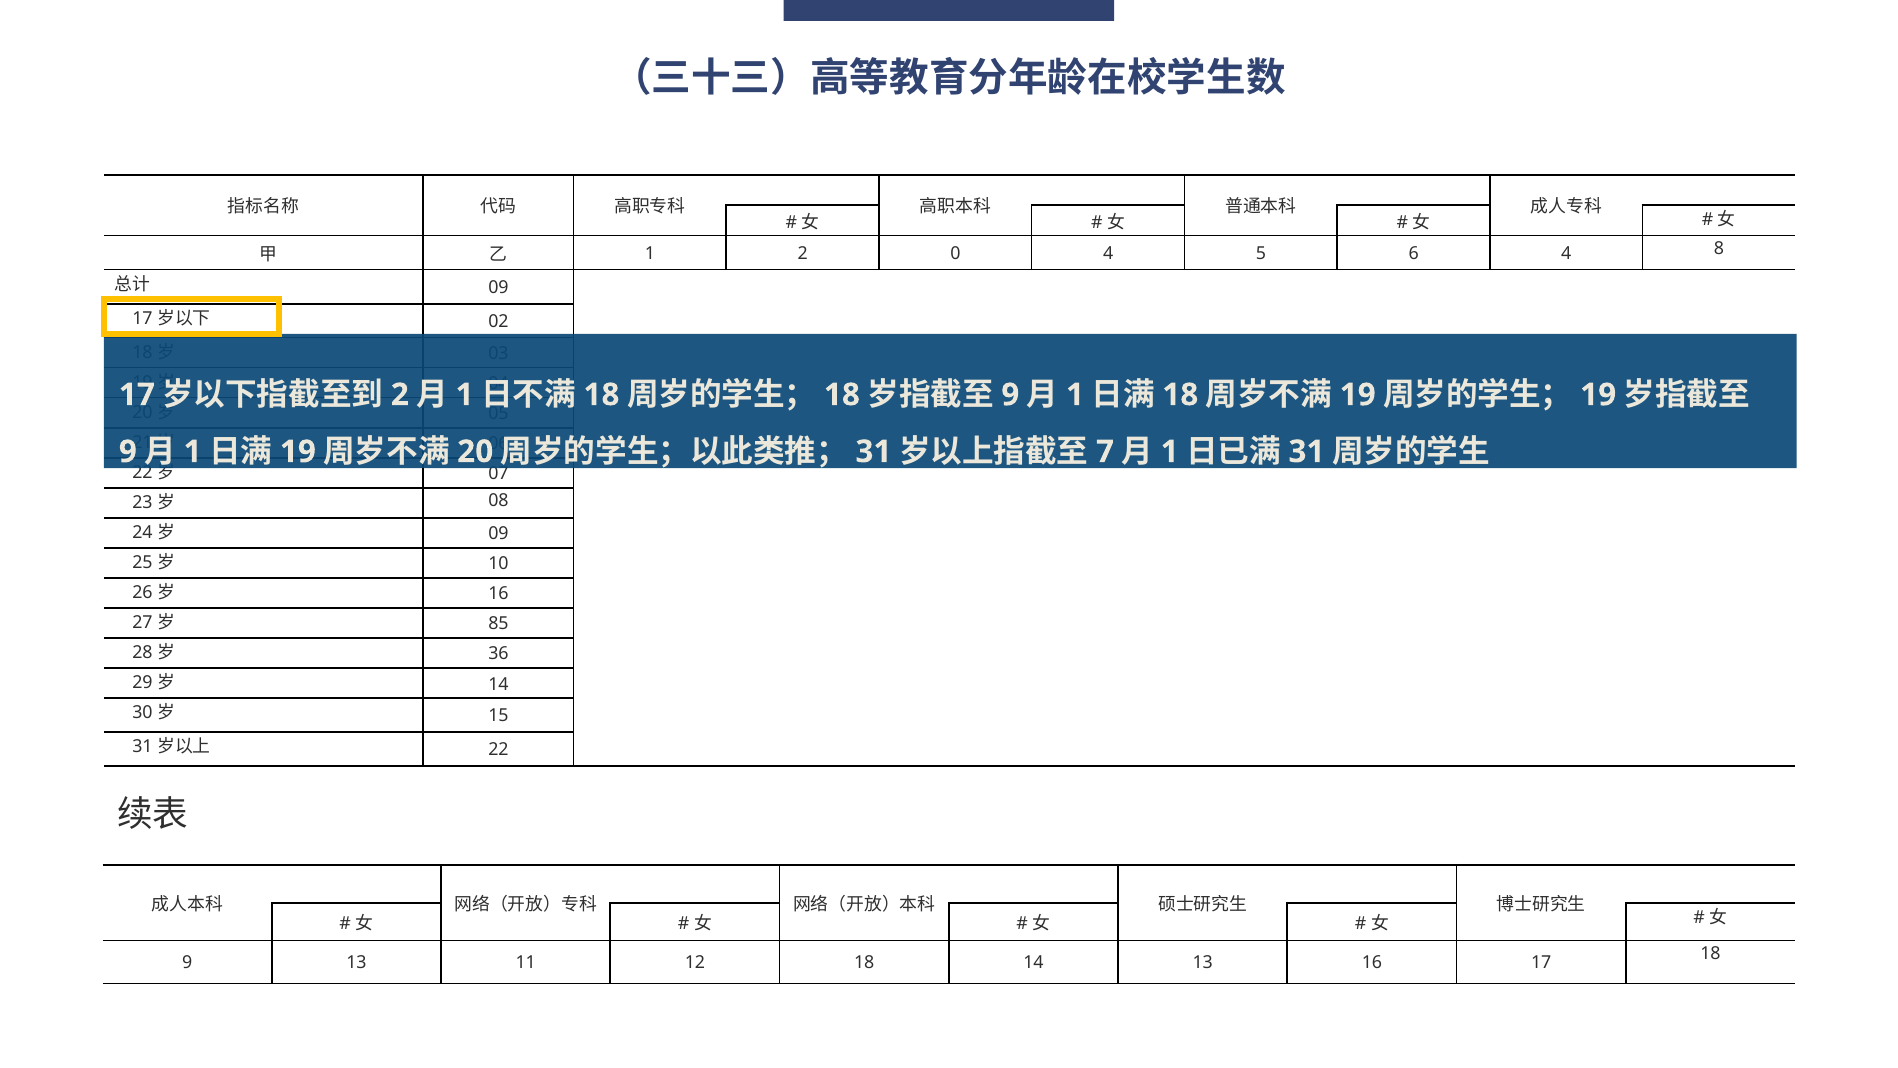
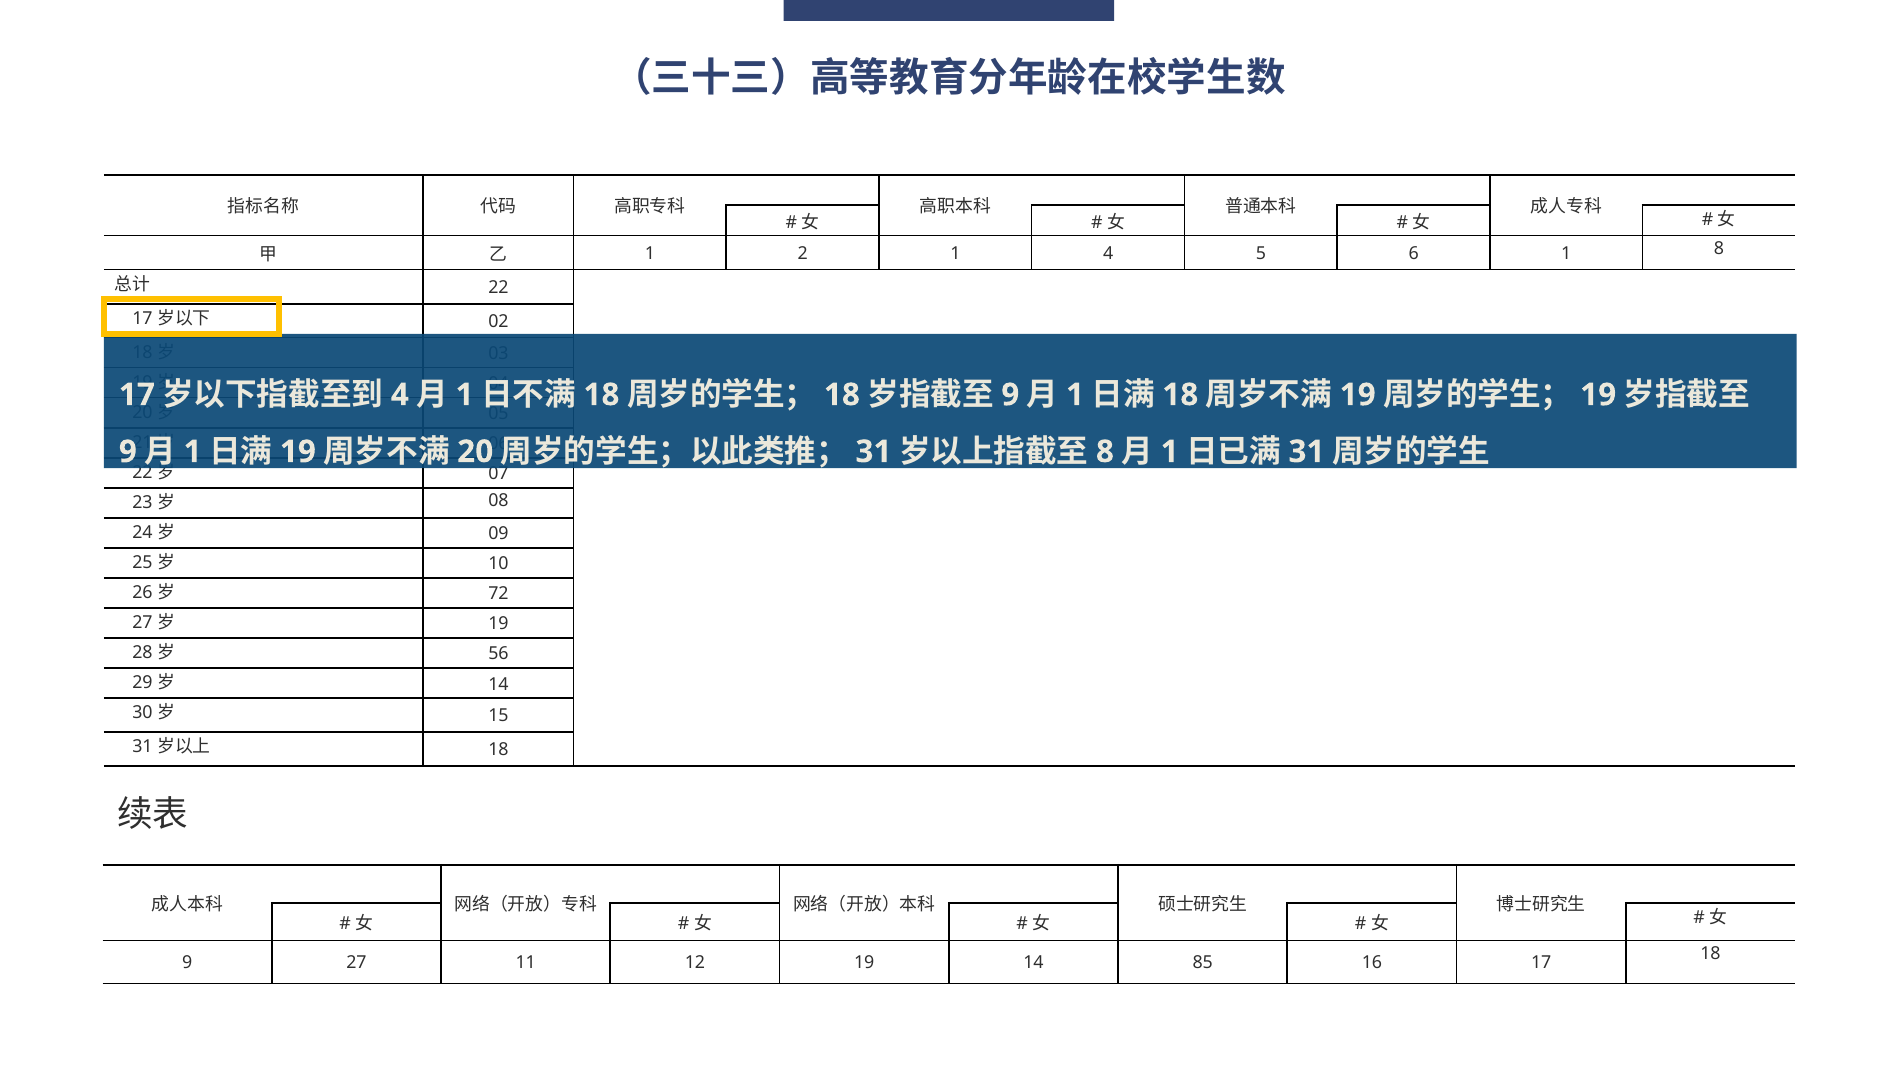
2 0: 0 -> 1 (955, 253)
6 4: 4 -> 1 (1566, 253)
09: 09 -> 22 (498, 288)
2: 2 -> 4 (400, 395)
7: 7 -> 8 (1105, 452)
16: 16 -> 72 (498, 594)
85: 85 -> 19 (498, 624)
36: 36 -> 56 (498, 654)
22: 22 -> 18 (498, 750)
9 13: 13 -> 27 (356, 963)
12 18: 18 -> 19 (864, 963)
14 13: 13 -> 85 (1203, 963)
